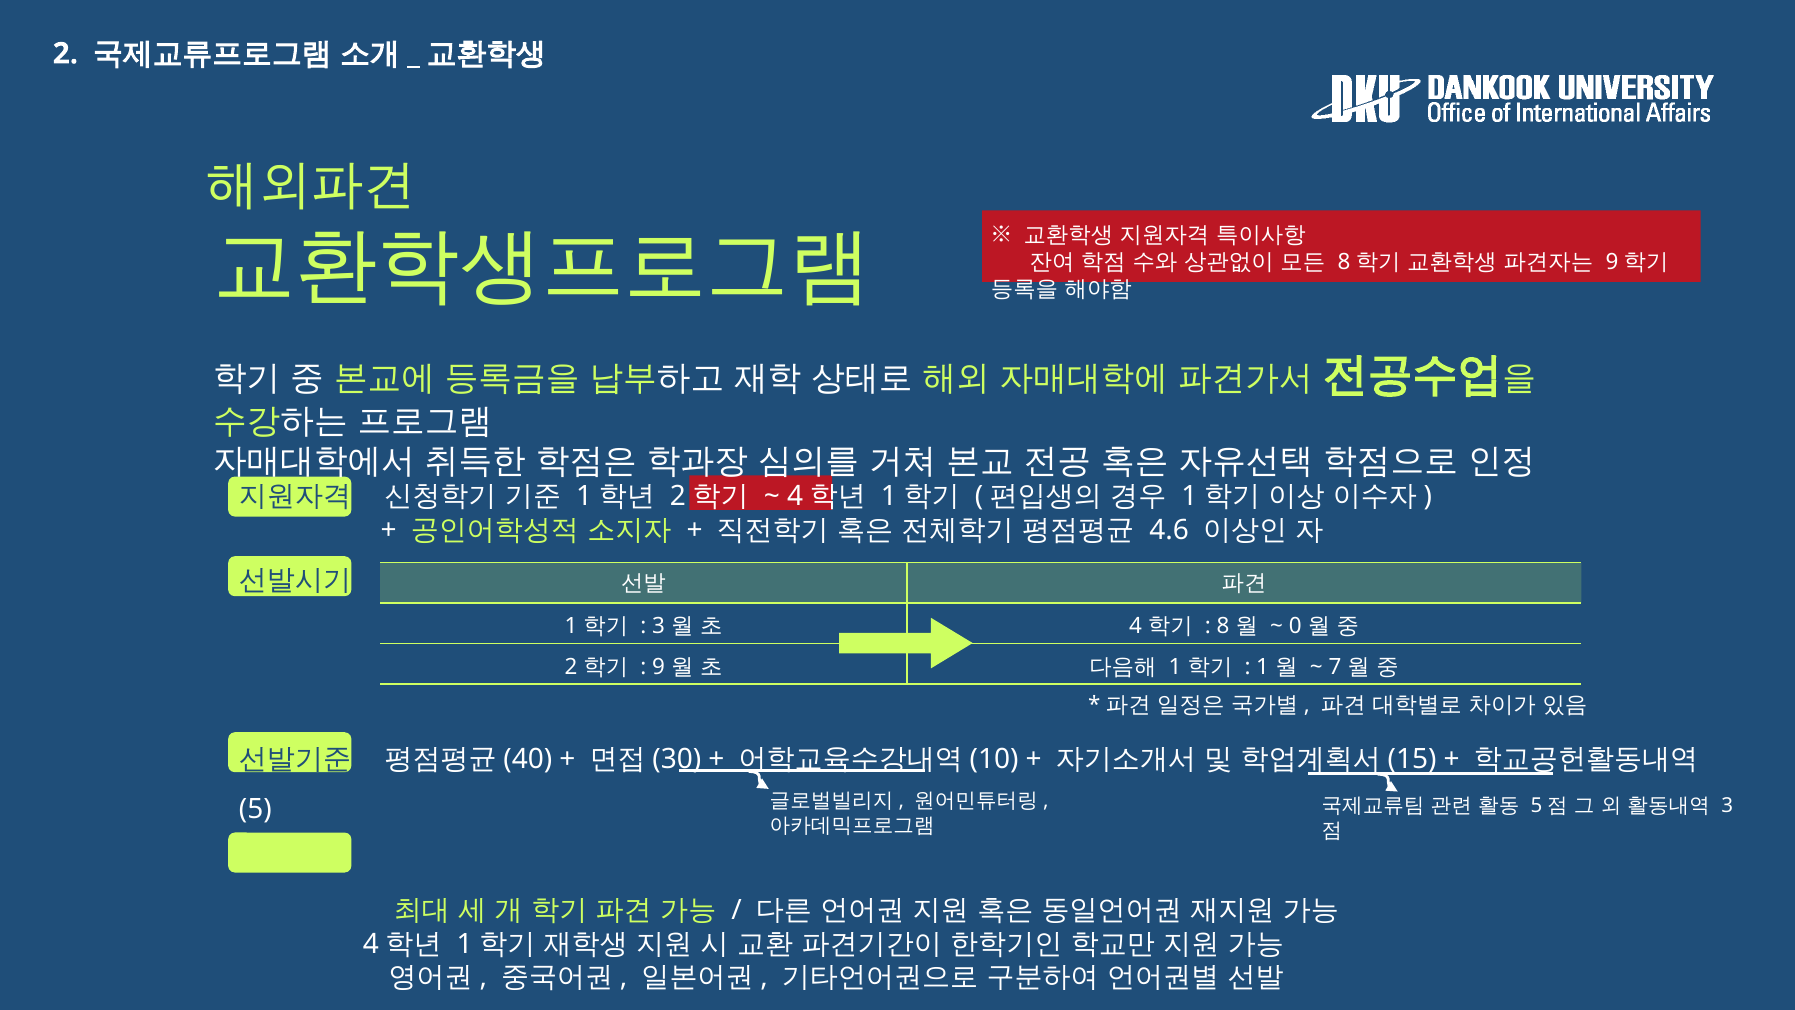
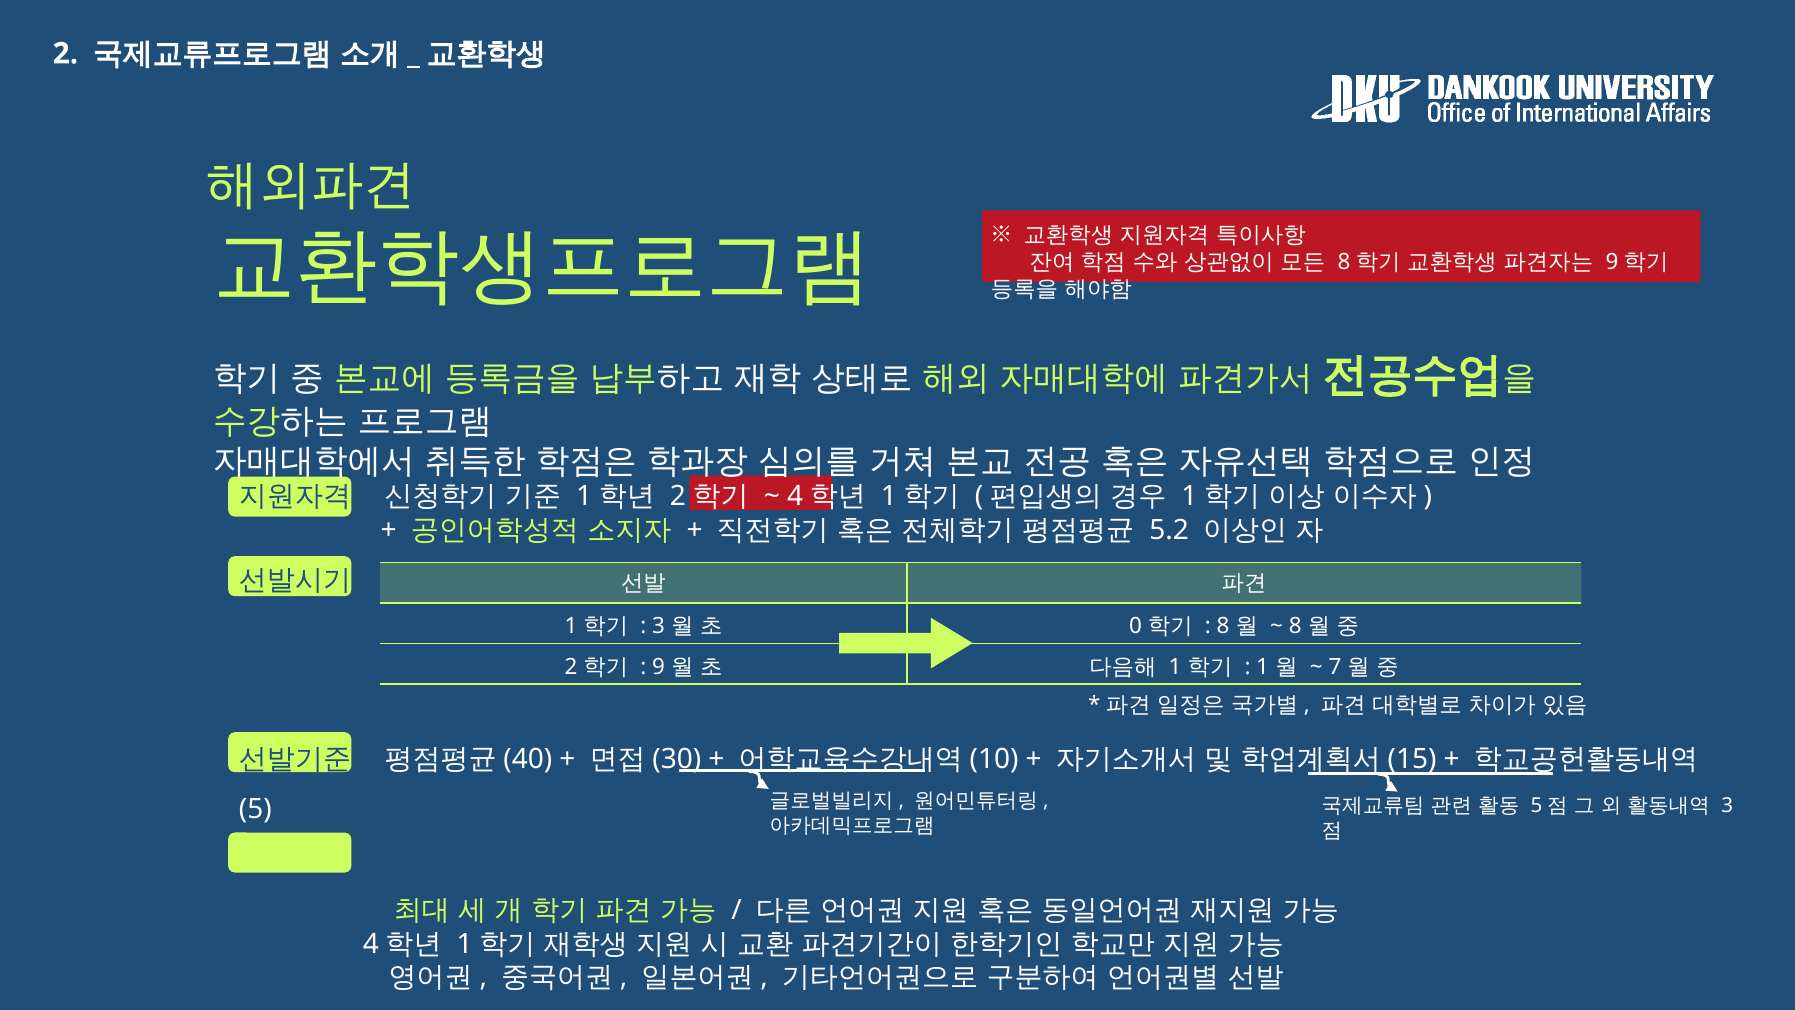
4.6: 4.6 -> 5.2 (1169, 530)
4: 4 -> 0 (1135, 626)
0: 0 -> 8 (1295, 626)
